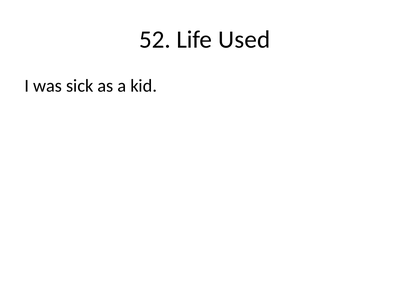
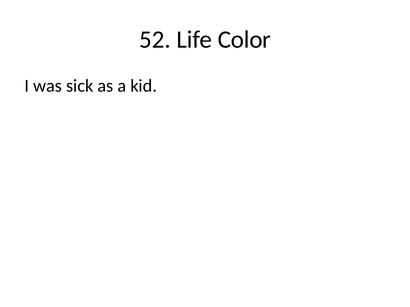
Used: Used -> Color (244, 40)
